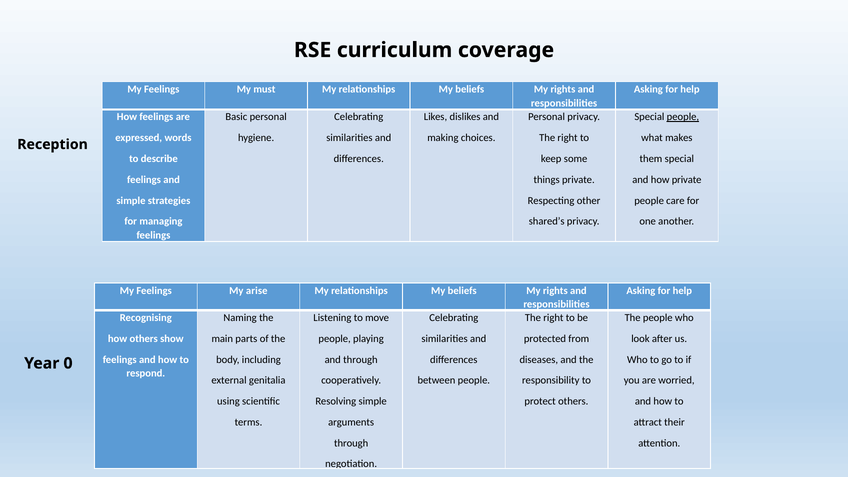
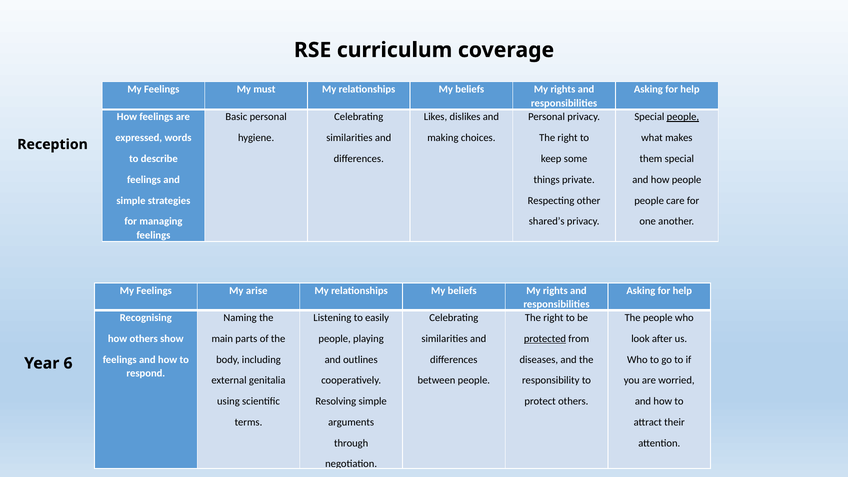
how private: private -> people (687, 180)
move: move -> easily (377, 318)
protected underline: none -> present (545, 339)
and through: through -> outlines (360, 360)
0: 0 -> 6 (68, 363)
